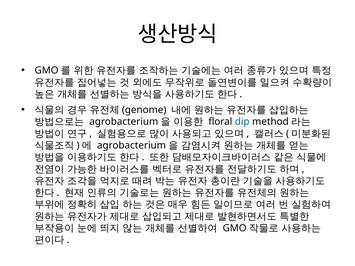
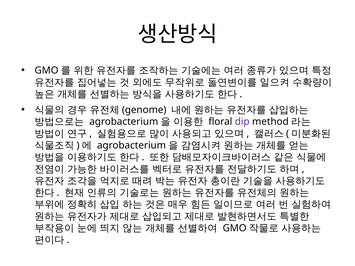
dip colour: blue -> purple (242, 122)
